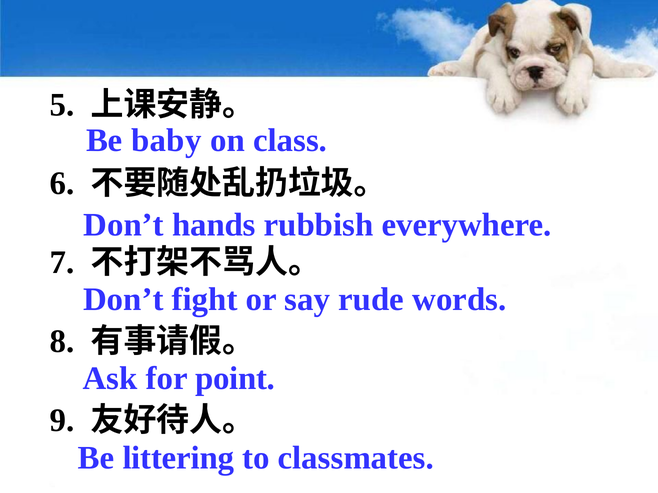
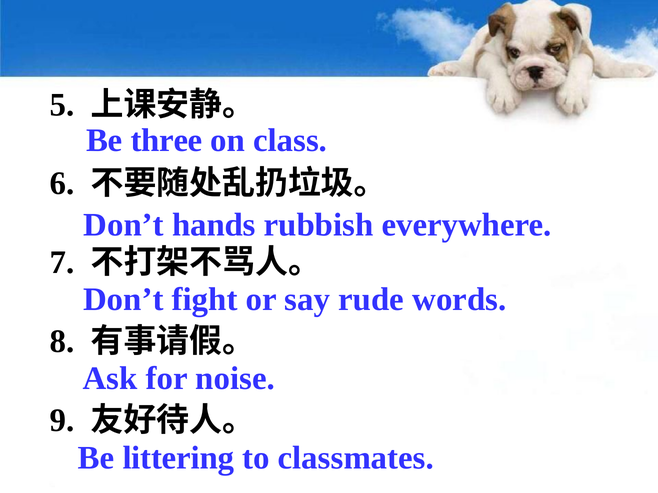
baby: baby -> three (167, 141)
point: point -> noise (235, 379)
